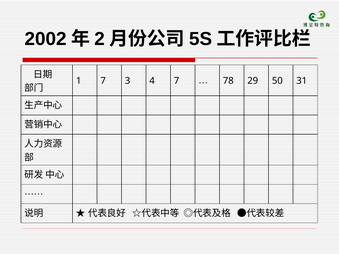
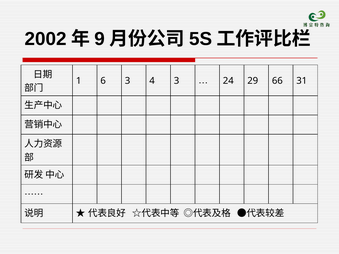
2: 2 -> 9 (100, 39)
1 7: 7 -> 6 (103, 81)
4 7: 7 -> 3 (177, 81)
78: 78 -> 24 (228, 81)
50: 50 -> 66 (277, 81)
